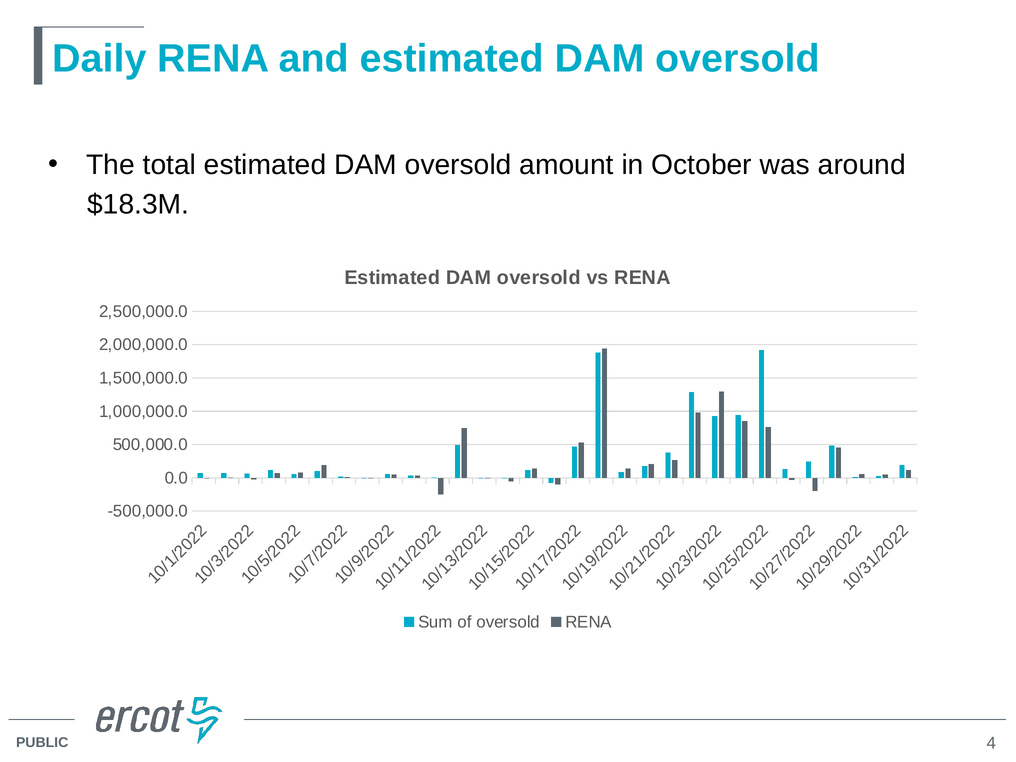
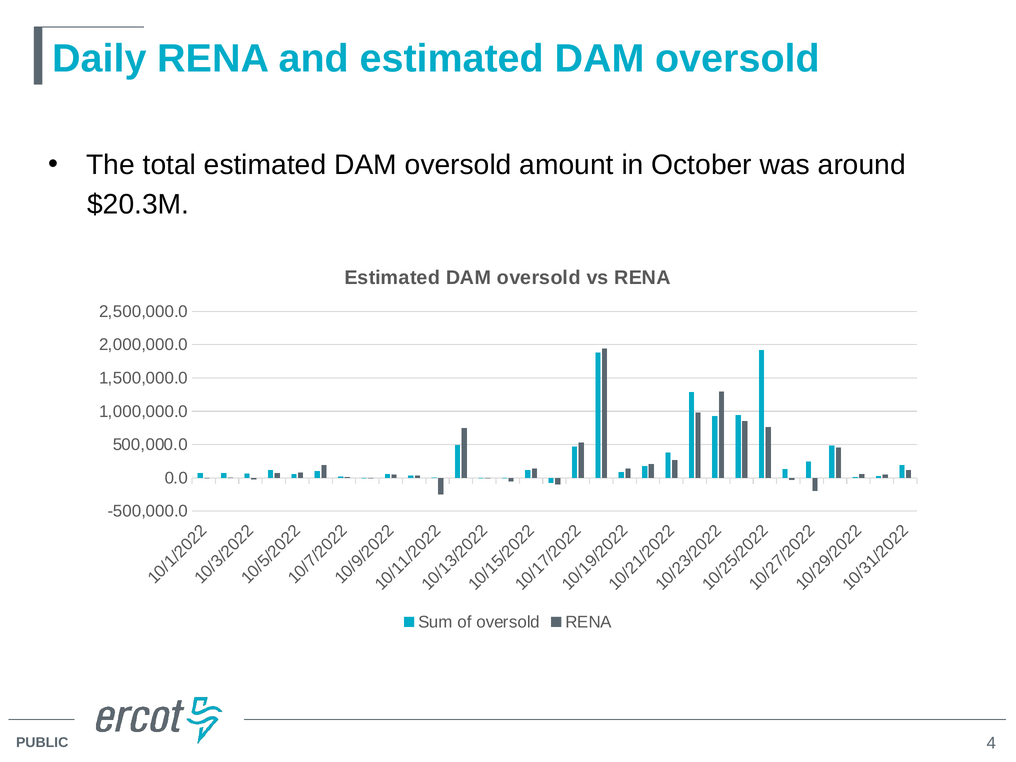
$18.3M: $18.3M -> $20.3M (138, 204)
